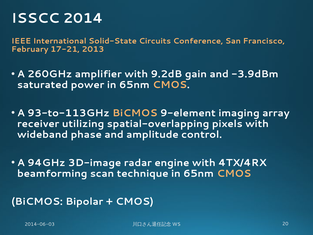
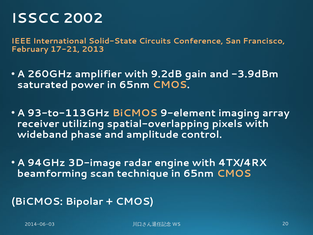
2014: 2014 -> 2002 (83, 18)
